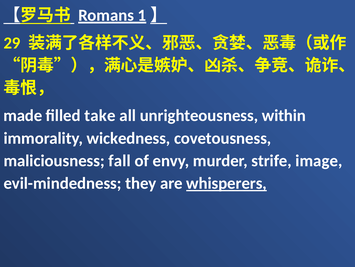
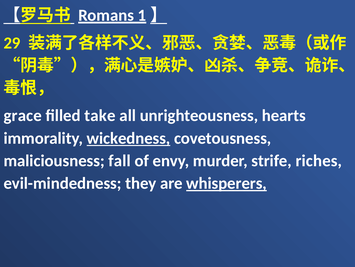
made: made -> grace (23, 115)
within: within -> hearts (284, 115)
wickedness underline: none -> present (128, 138)
image: image -> riches (319, 160)
